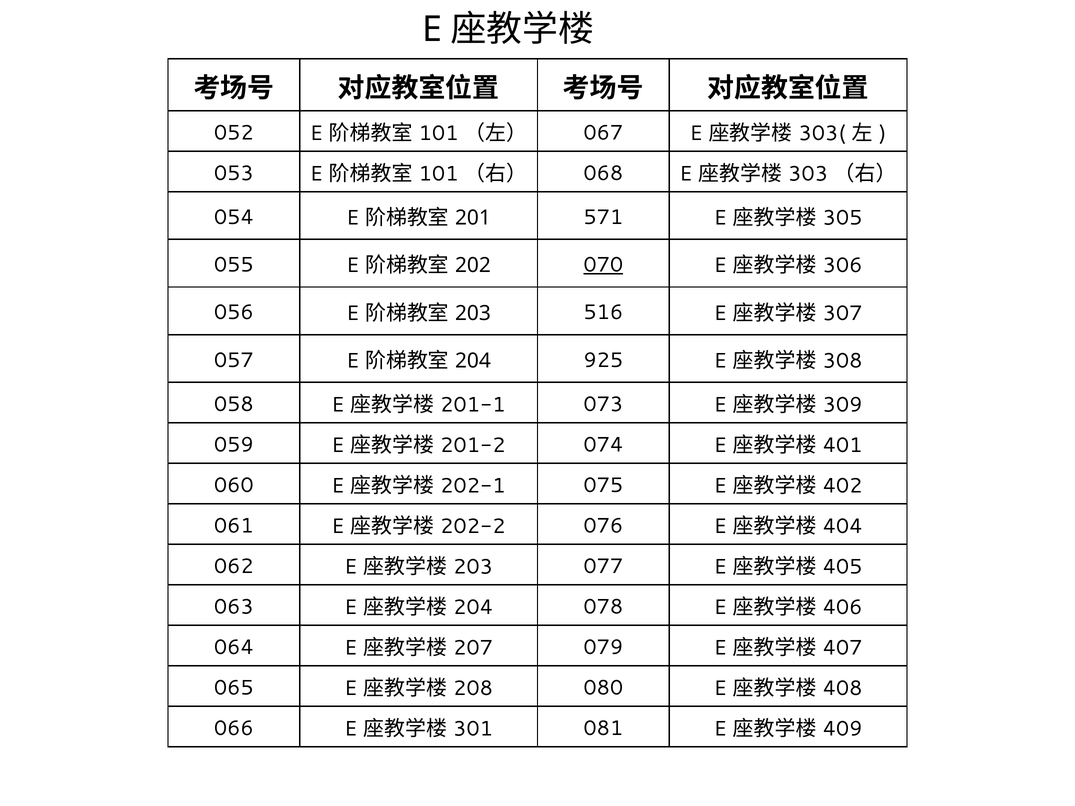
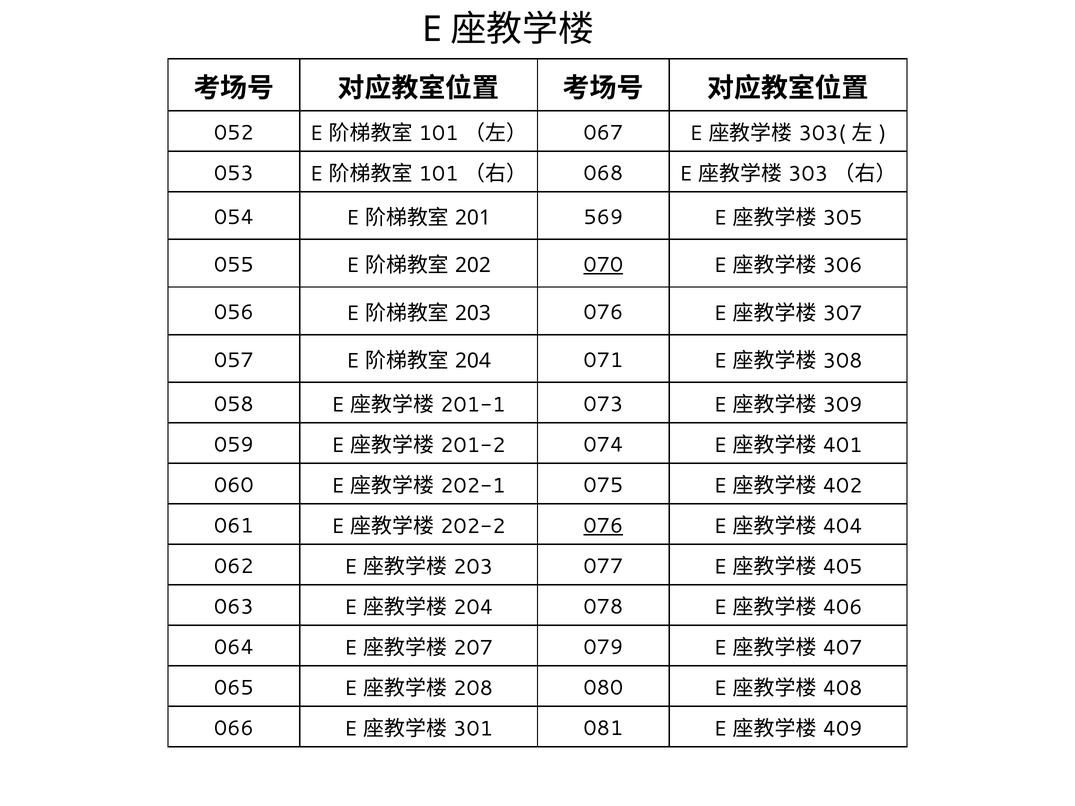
571: 571 -> 569 (603, 217)
516: 516 -> 076 (603, 313)
925: 925 -> 071 (603, 360)
076 underline: none -> present (603, 526)
